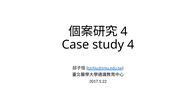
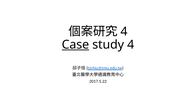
Case underline: none -> present (75, 45)
